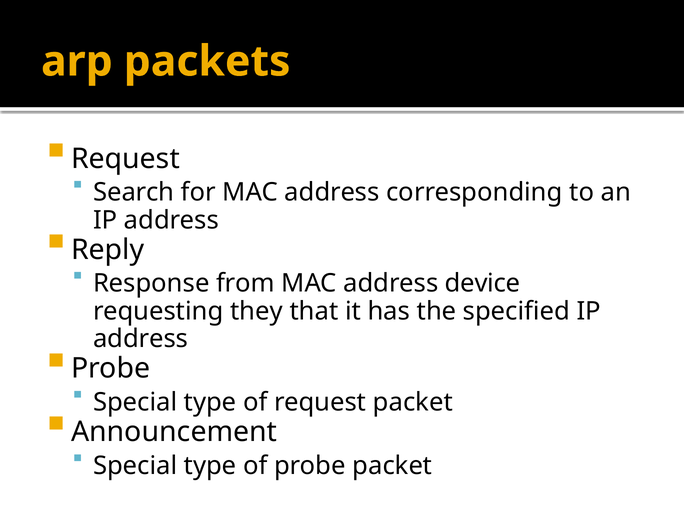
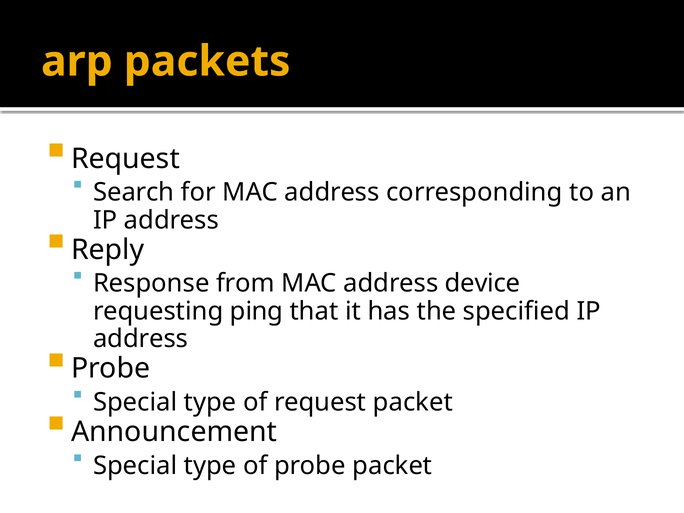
they: they -> ping (257, 311)
